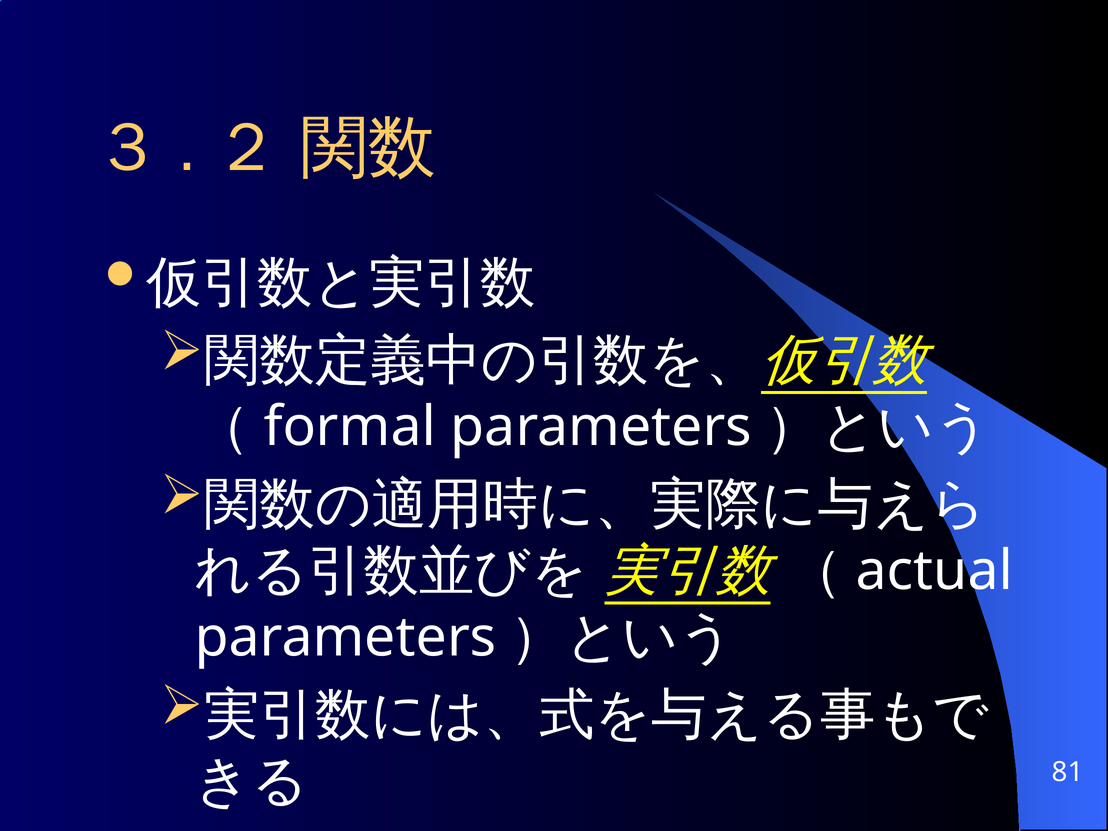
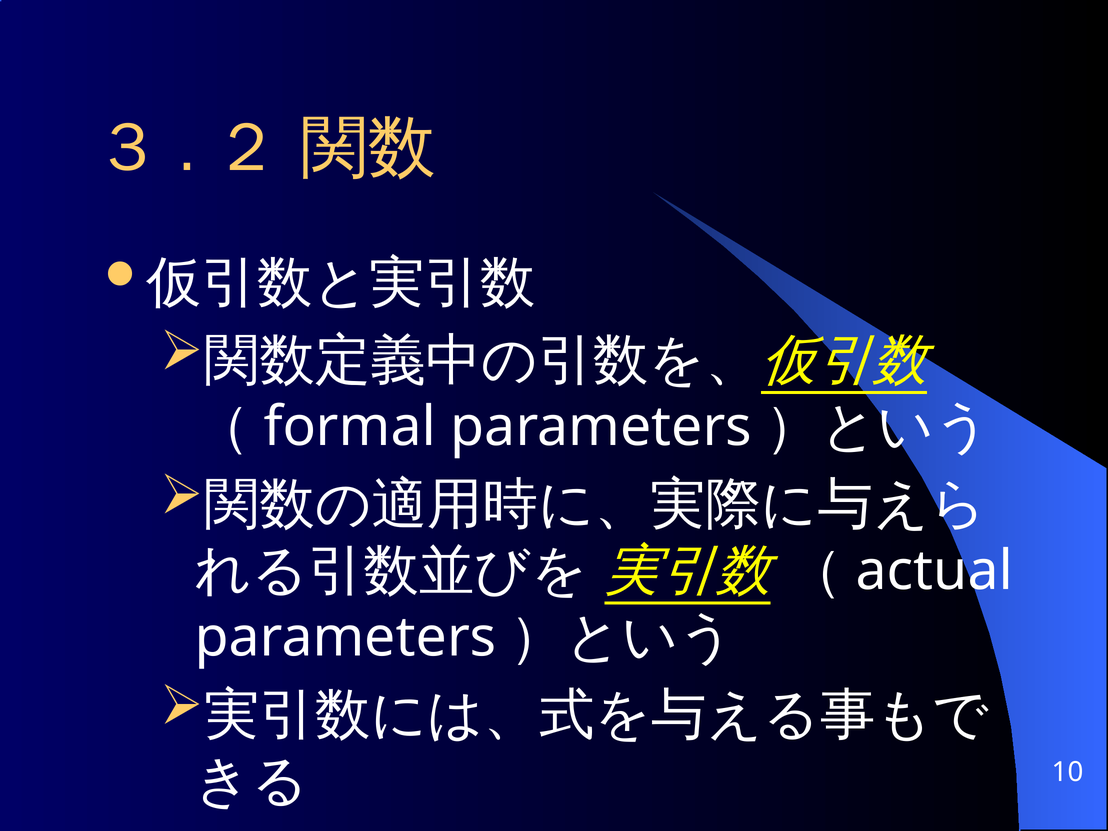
81: 81 -> 10 (1068, 772)
